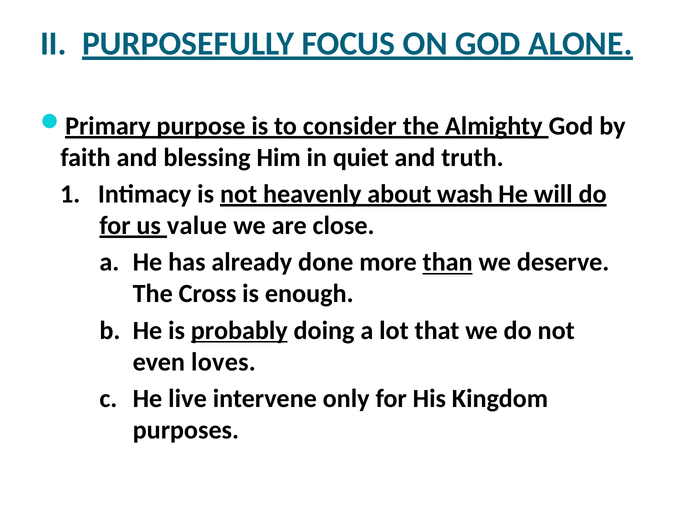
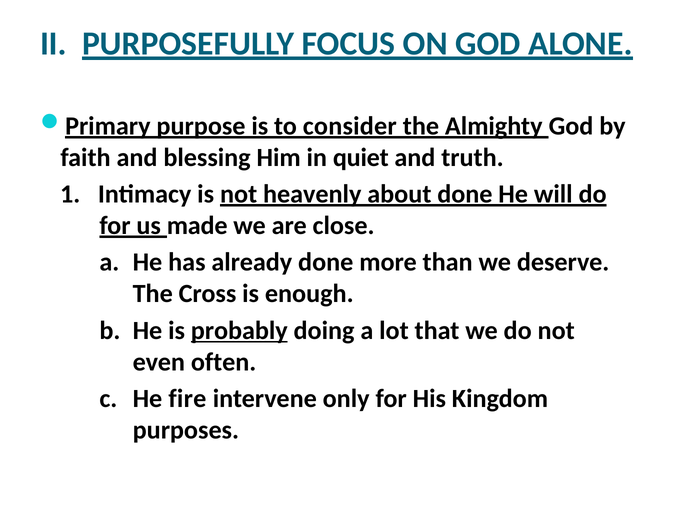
about wash: wash -> done (465, 194)
value: value -> made (197, 226)
than underline: present -> none (448, 262)
loves: loves -> often (224, 362)
live: live -> fire (187, 398)
